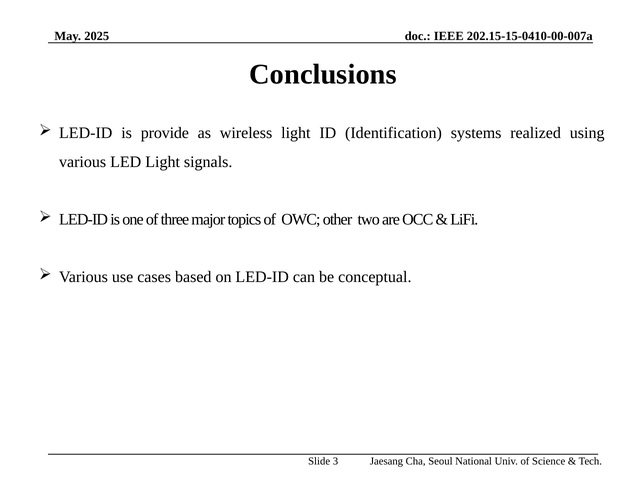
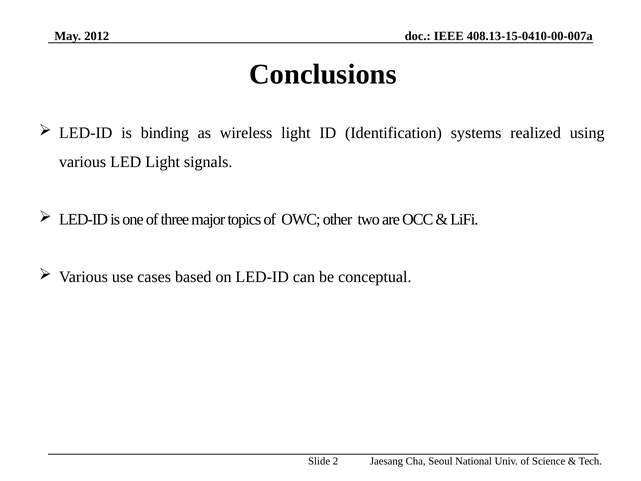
202.15-15-0410-00-007a: 202.15-15-0410-00-007a -> 408.13-15-0410-00-007a (530, 36)
2025: 2025 -> 2012 (97, 36)
provide: provide -> binding (165, 133)
3: 3 -> 2 (335, 461)
